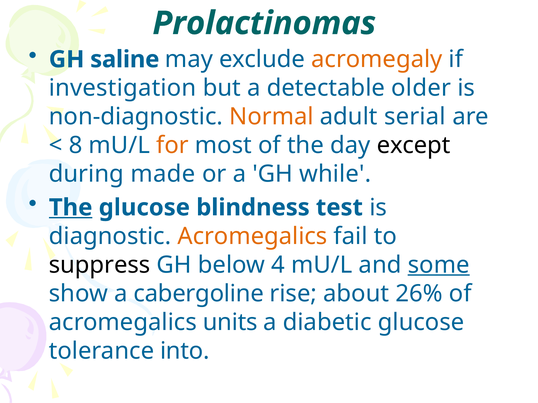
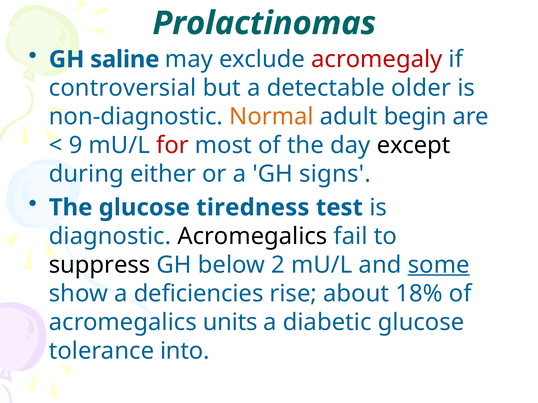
acromegaly colour: orange -> red (377, 59)
investigation: investigation -> controversial (123, 88)
serial: serial -> begin (415, 117)
8: 8 -> 9 (76, 146)
for colour: orange -> red (172, 146)
made: made -> either (163, 174)
while: while -> signs (335, 174)
The underline: present -> none (71, 208)
blindness: blindness -> tiredness (253, 208)
Acromegalics colour: orange -> black (252, 236)
4: 4 -> 2 (278, 265)
cabergoline: cabergoline -> deficiencies (199, 294)
26%: 26% -> 18% (419, 294)
